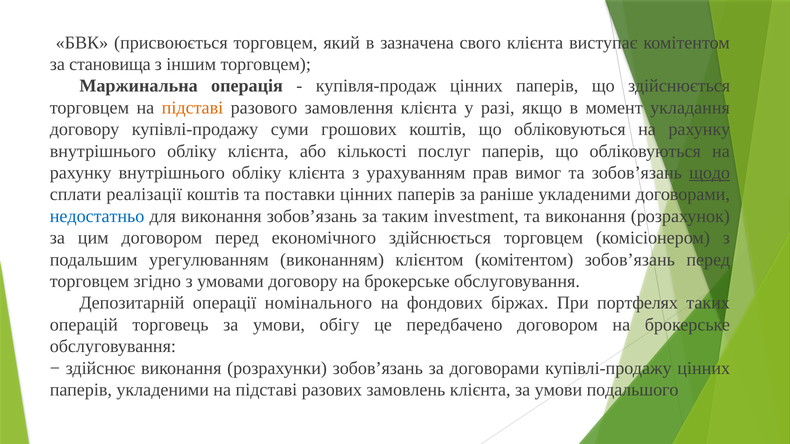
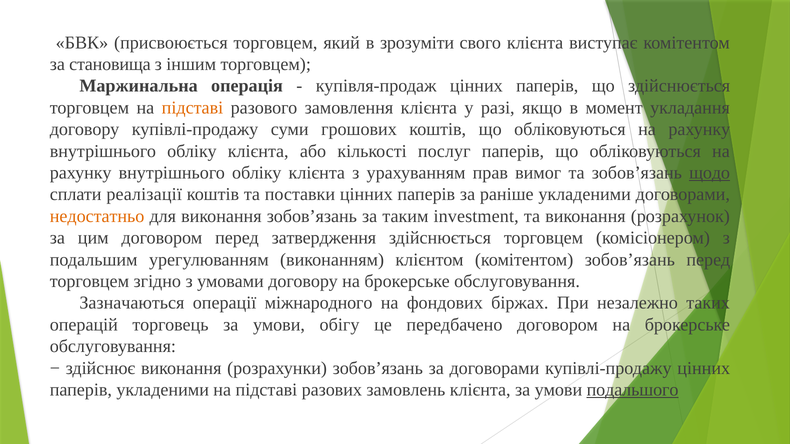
зазначена: зазначена -> зрозуміти (417, 43)
недостатньо colour: blue -> orange (97, 216)
економічного: економічного -> затвердження (324, 238)
Депозитарній: Депозитарній -> Зазначаються (132, 303)
номінального: номінального -> міжнародного (319, 303)
портфелях: портфелях -> незалежно (637, 303)
подальшого underline: none -> present (633, 390)
